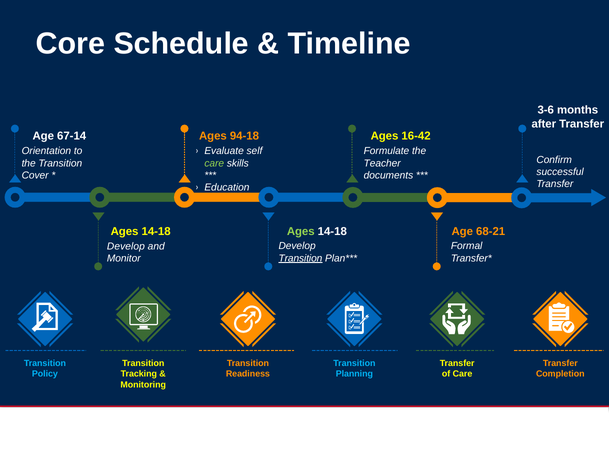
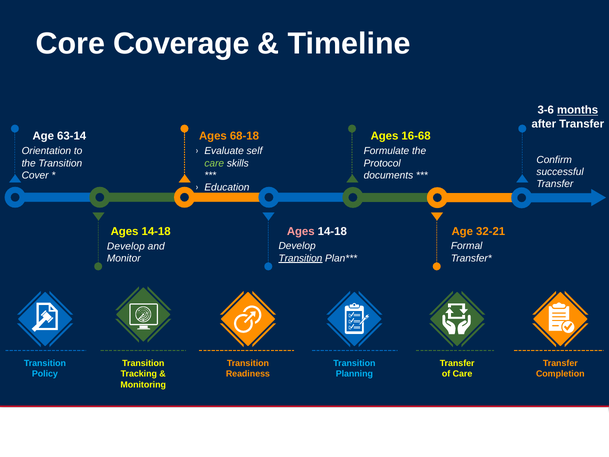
Schedule: Schedule -> Coverage (181, 44)
months underline: none -> present (578, 110)
67-14: 67-14 -> 63-14 (72, 136)
94-18: 94-18 -> 68-18 (244, 136)
16-42: 16-42 -> 16-68 (416, 136)
Teacher: Teacher -> Protocol (382, 163)
Ages colour: light green -> pink (301, 231)
68-21: 68-21 -> 32-21 (491, 231)
